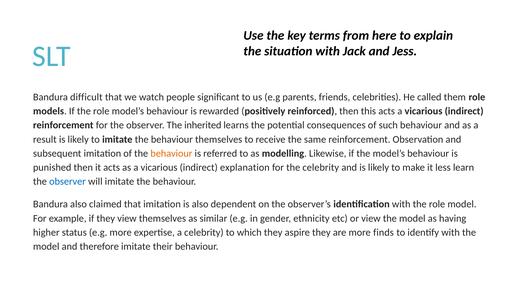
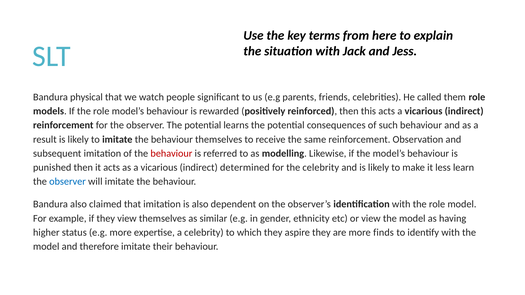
difficult: difficult -> physical (86, 97)
observer The inherited: inherited -> potential (203, 125)
behaviour colour: orange -> red (171, 154)
explanation: explanation -> determined (245, 168)
